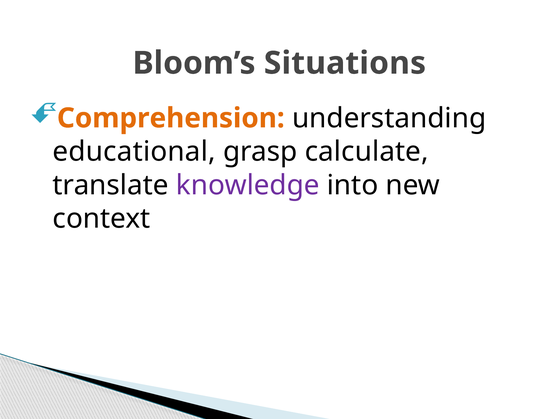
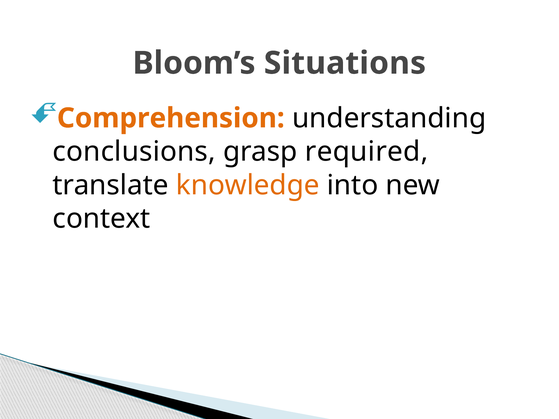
educational: educational -> conclusions (134, 152)
calculate: calculate -> required (367, 152)
knowledge colour: purple -> orange (248, 185)
